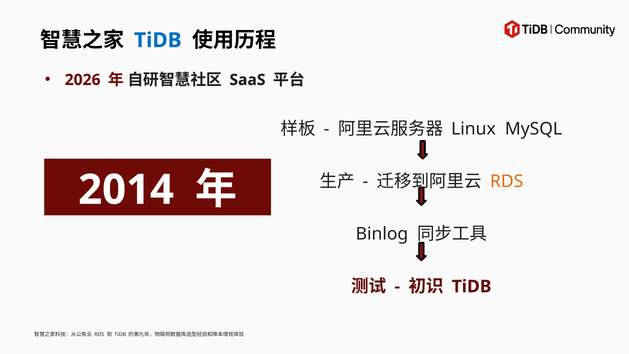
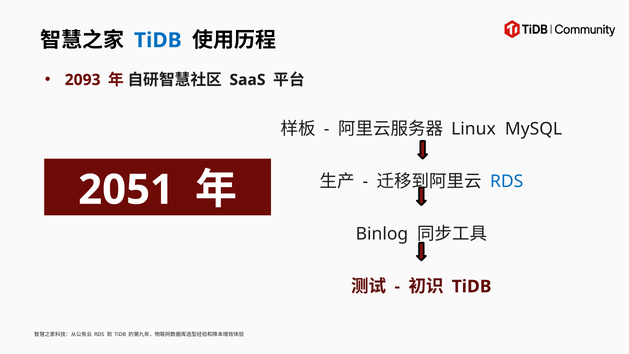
2026: 2026 -> 2093 (83, 80)
RDS colour: orange -> blue (507, 181)
2014: 2014 -> 2051 (126, 190)
